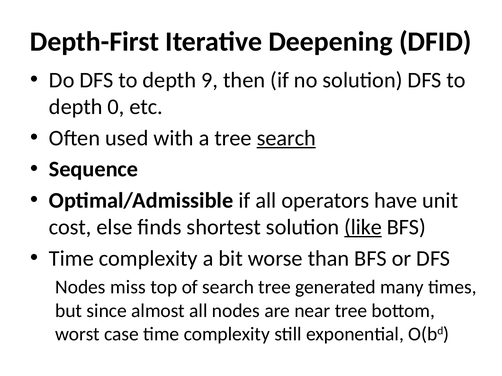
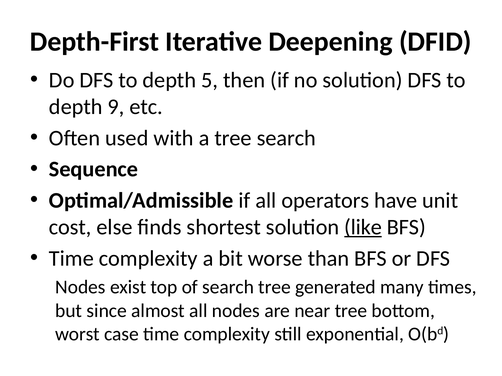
9: 9 -> 5 (210, 80)
0: 0 -> 9 (116, 107)
search underline: present -> none (286, 138)
miss: miss -> exist (128, 288)
